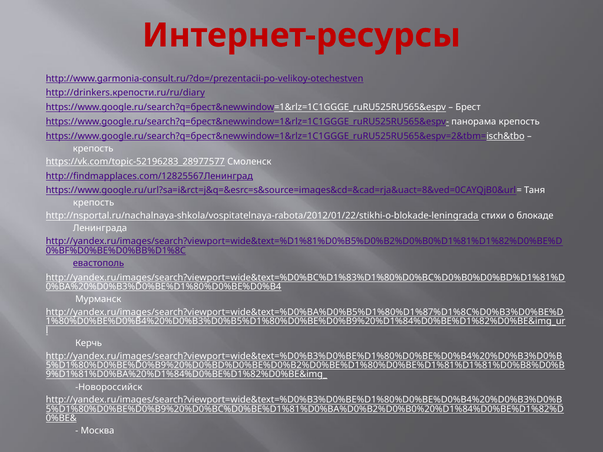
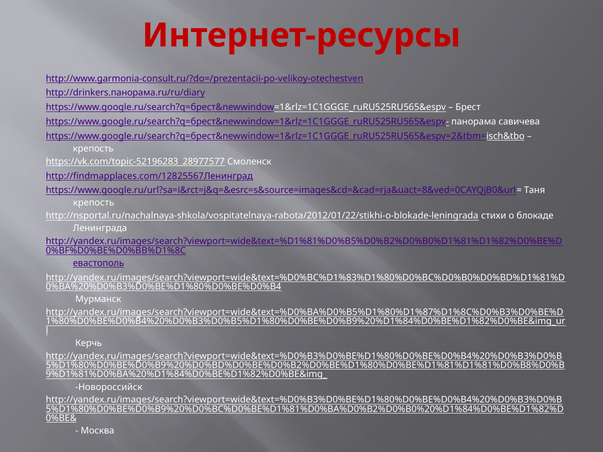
http://drinkers.крепости.ru/ru/diary: http://drinkers.крепости.ru/ru/diary -> http://drinkers.панорама.ru/ru/diary (125, 93)
панорама крепость: крепость -> савичева (519, 122)
